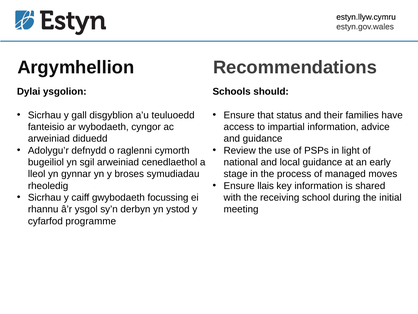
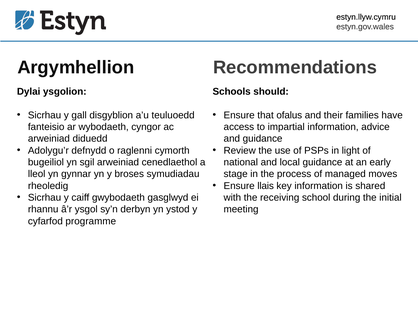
status: status -> ofalus (289, 115)
focussing: focussing -> gasglwyd (168, 197)
